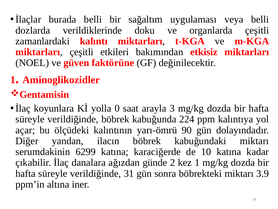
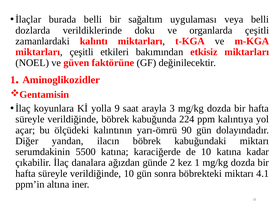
0: 0 -> 9 (117, 108)
6299: 6299 -> 5500 (86, 151)
verildiğinde 31: 31 -> 10 (129, 173)
3.9: 3.9 -> 4.1 (263, 173)
